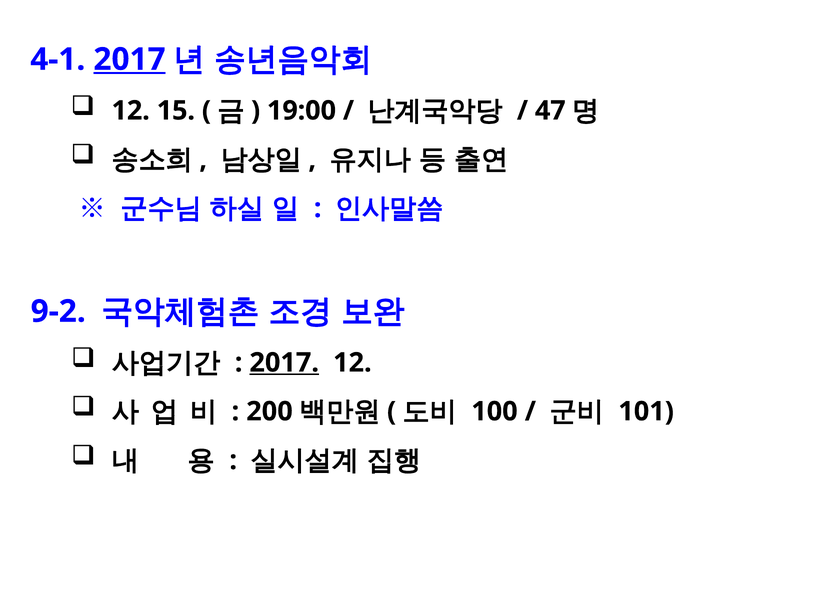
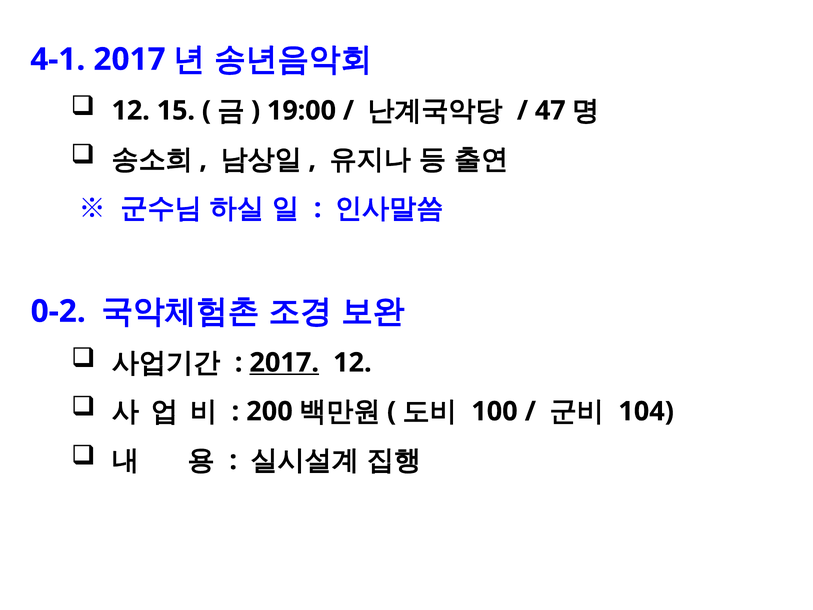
2017 underline: present -> none (130, 59)
9-2: 9-2 -> 0-2 (58, 311)
101: 101 -> 104 (646, 411)
